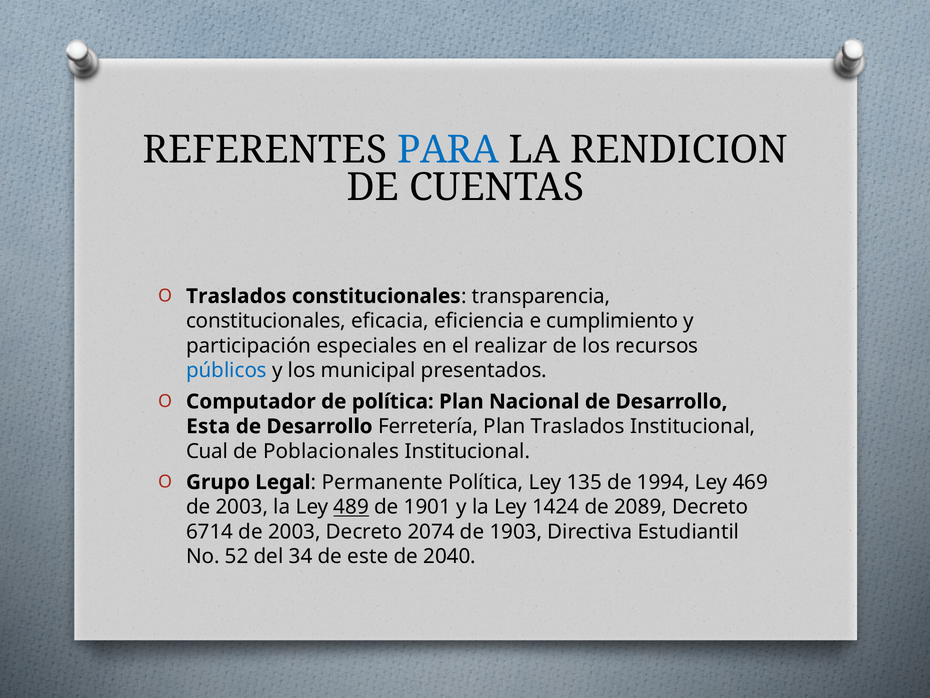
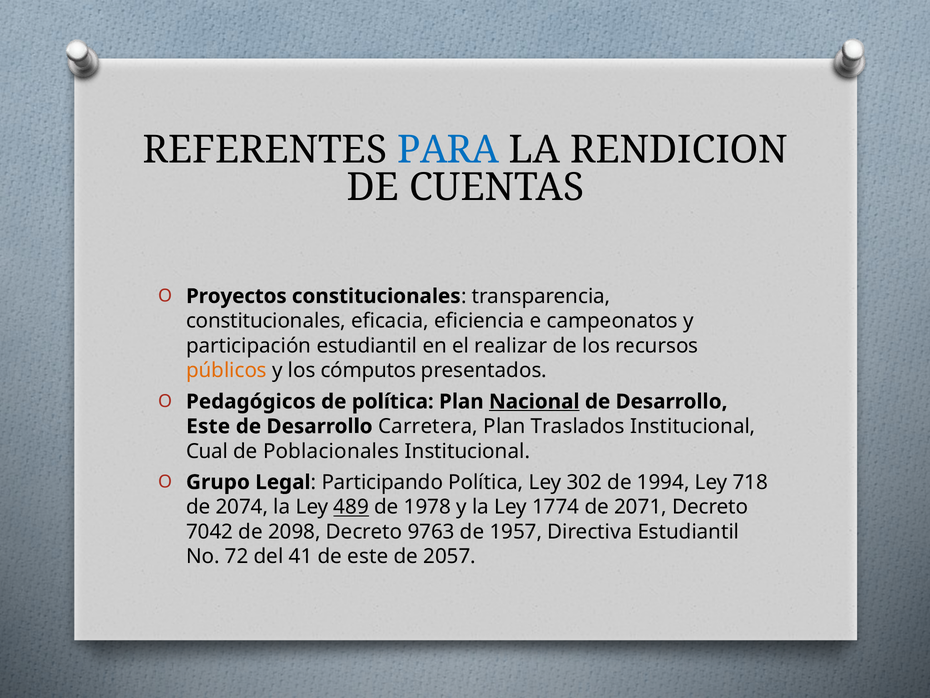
Traslados: Traslados -> Proyectos (236, 296)
cumplimiento: cumplimiento -> campeonatos (612, 321)
participación especiales: especiales -> estudiantil (367, 346)
públicos colour: blue -> orange (226, 370)
municipal: municipal -> cómputos (368, 370)
Computador: Computador -> Pedagógicos (251, 401)
Nacional underline: none -> present (534, 401)
Esta: Esta -> Este (208, 426)
Ferretería: Ferretería -> Carretera (428, 426)
Permanente: Permanente -> Participando (382, 482)
135: 135 -> 302 (584, 482)
469: 469 -> 718 (750, 482)
2003: 2003 -> 2074 (242, 507)
1901: 1901 -> 1978 (427, 507)
1424: 1424 -> 1774 (556, 507)
2089: 2089 -> 2071 (641, 507)
6714: 6714 -> 7042 (210, 531)
2003: 2003 -> 2098 (294, 531)
2074: 2074 -> 9763 (431, 531)
1903: 1903 -> 1957 (516, 531)
52: 52 -> 72 (237, 556)
34: 34 -> 41 (301, 556)
2040: 2040 -> 2057 (450, 556)
